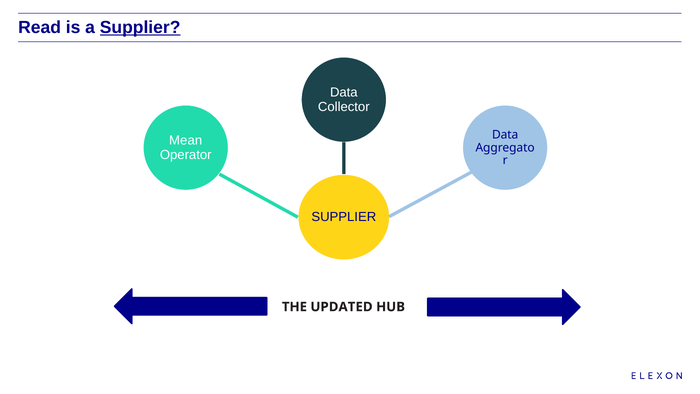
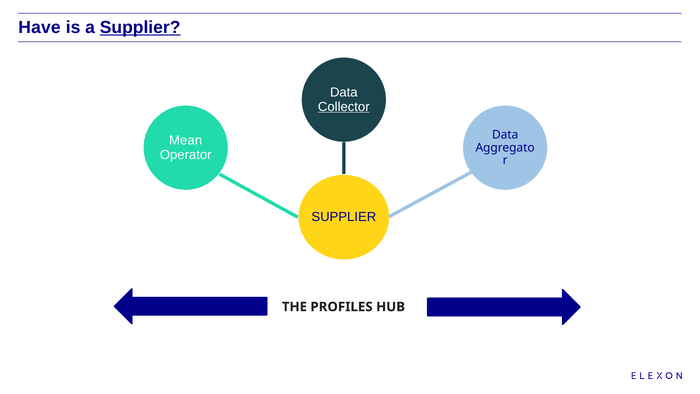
Read: Read -> Have (40, 27)
Collector underline: none -> present (344, 107)
UPDATED: UPDATED -> PROFILES (342, 307)
